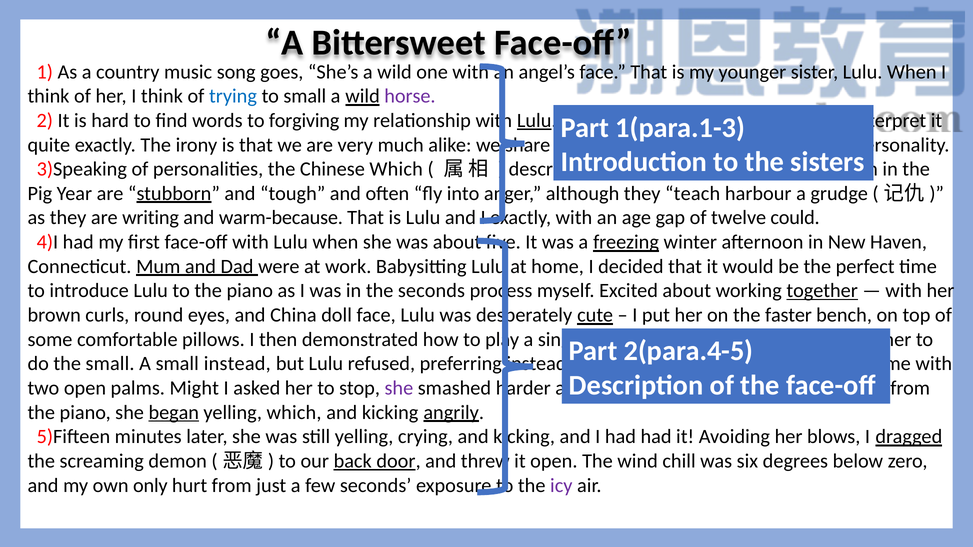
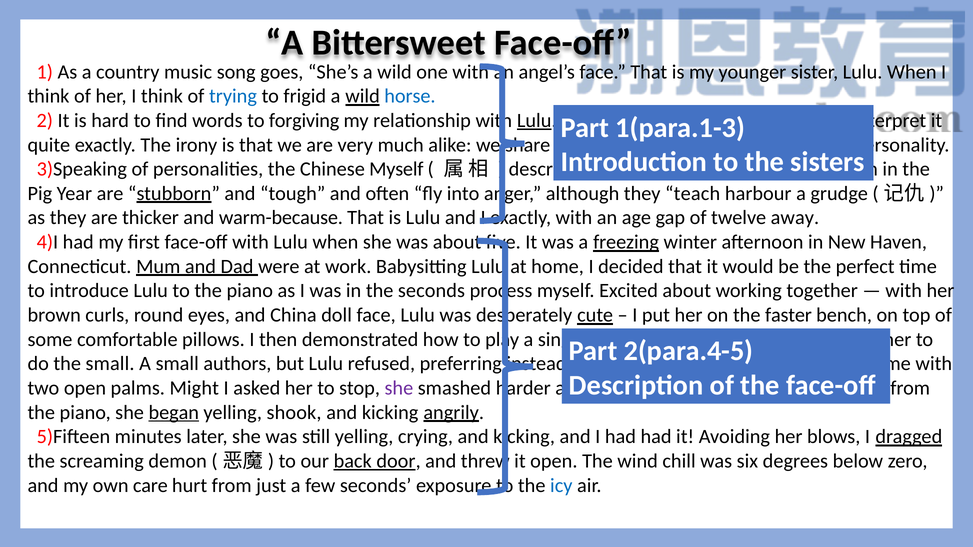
to small: small -> frigid (305, 96)
horse colour: purple -> blue (410, 96)
Chinese Which: Which -> Myself (396, 169)
writing: writing -> thicker (151, 218)
twelve could: could -> away (795, 218)
together underline: present -> none (822, 291)
small instead: instead -> authors (237, 364)
yelling which: which -> shook (294, 413)
only: only -> care (150, 486)
icy colour: purple -> blue (561, 486)
